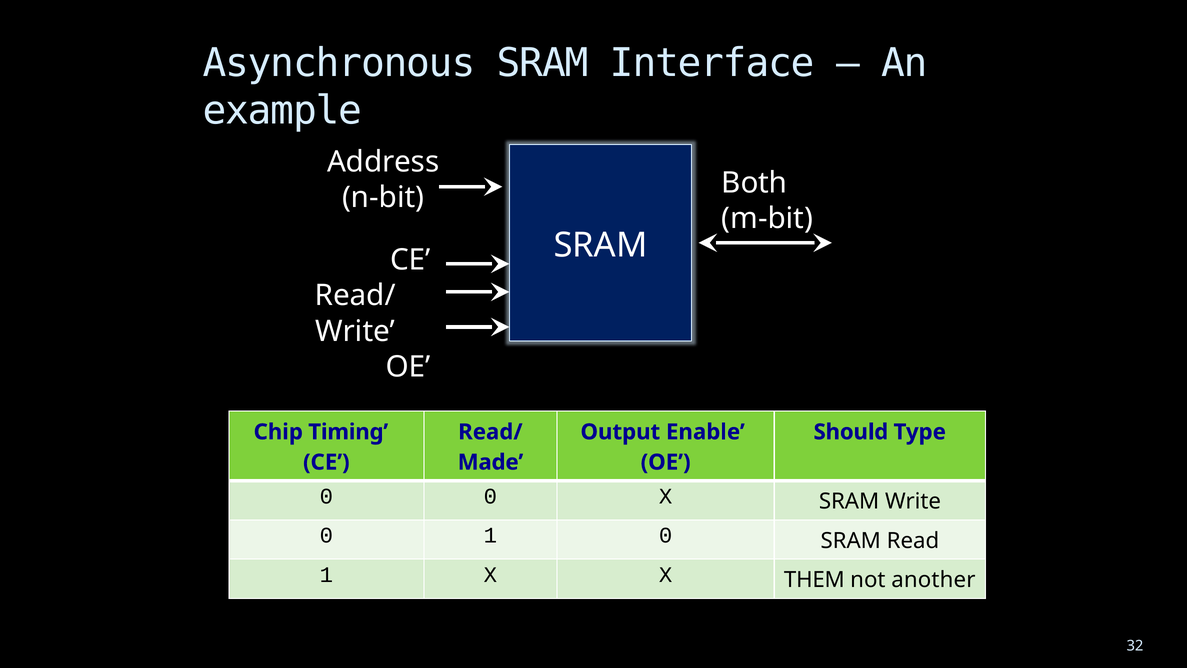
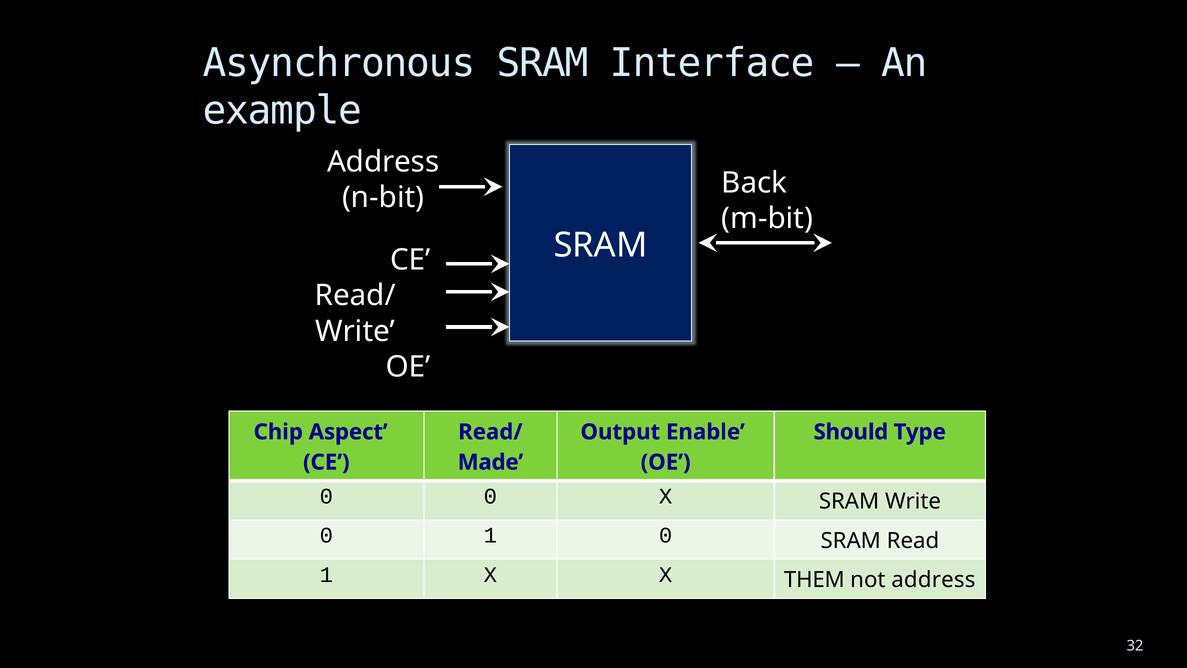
Both: Both -> Back (754, 183)
Timing: Timing -> Aspect (348, 432)
not another: another -> address (933, 580)
